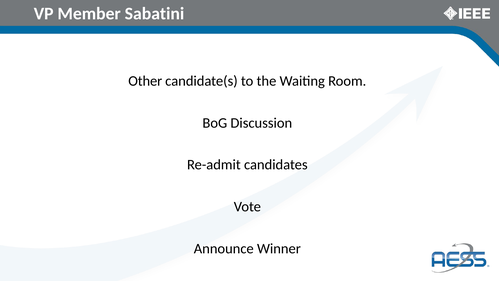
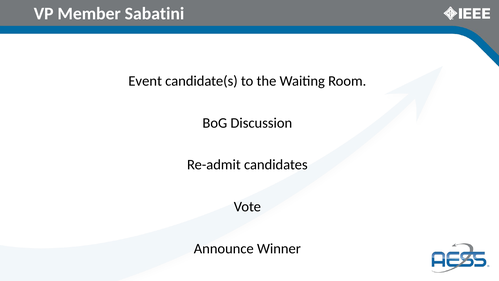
Other: Other -> Event (145, 81)
